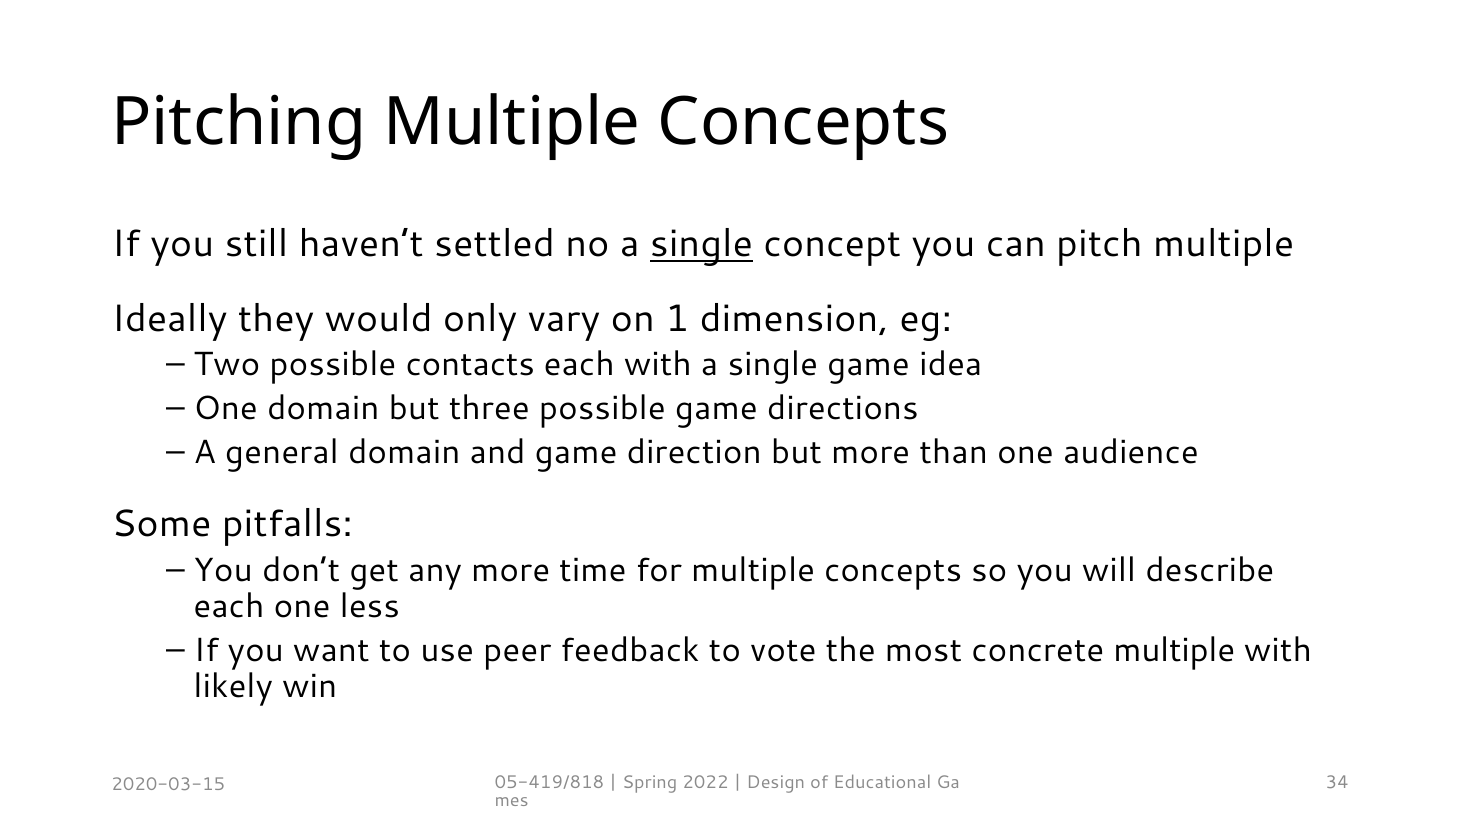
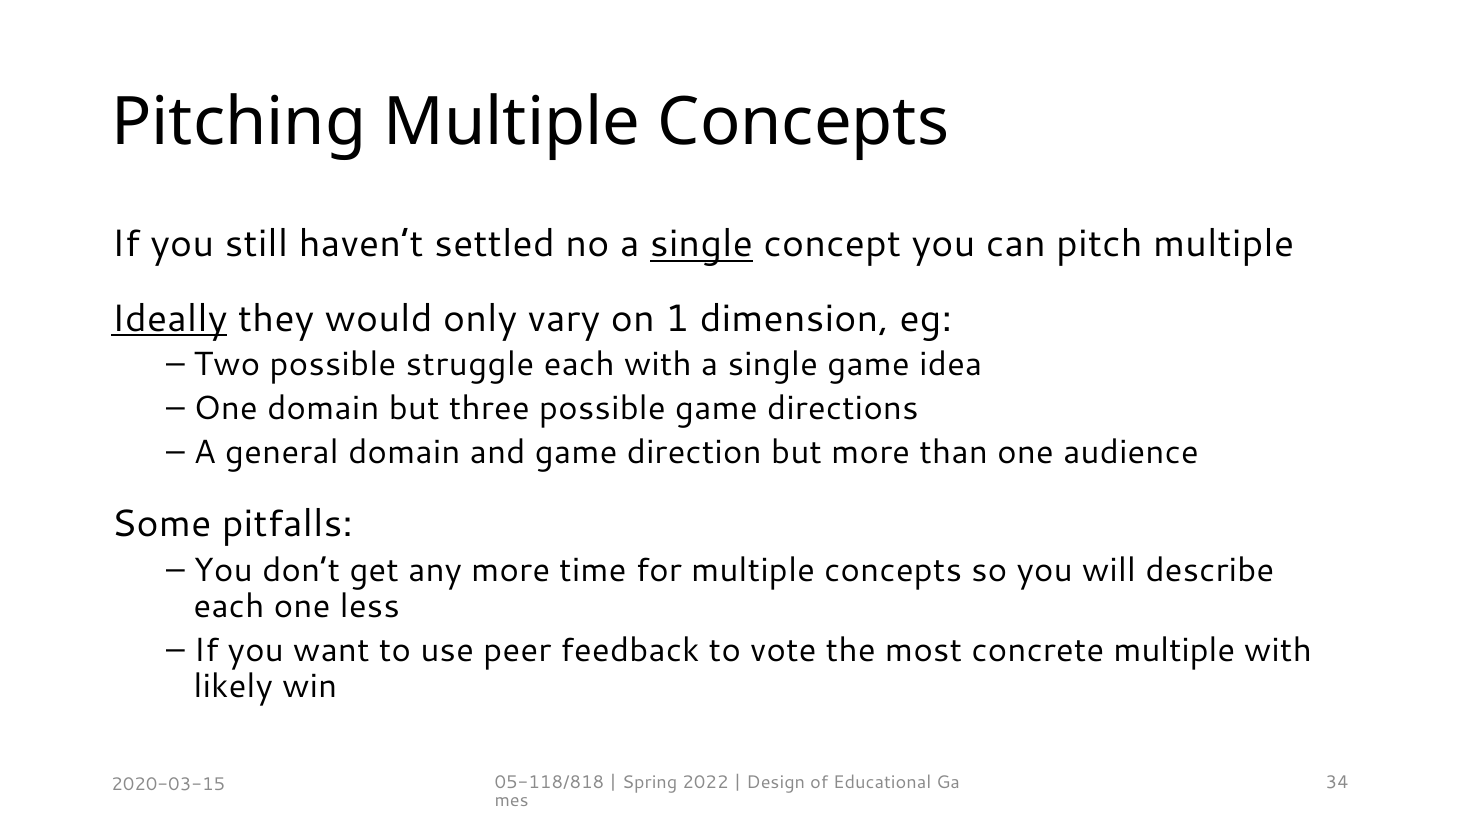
Ideally underline: none -> present (169, 319)
contacts: contacts -> struggle (470, 365)
05-419/818: 05-419/818 -> 05-118/818 (549, 782)
